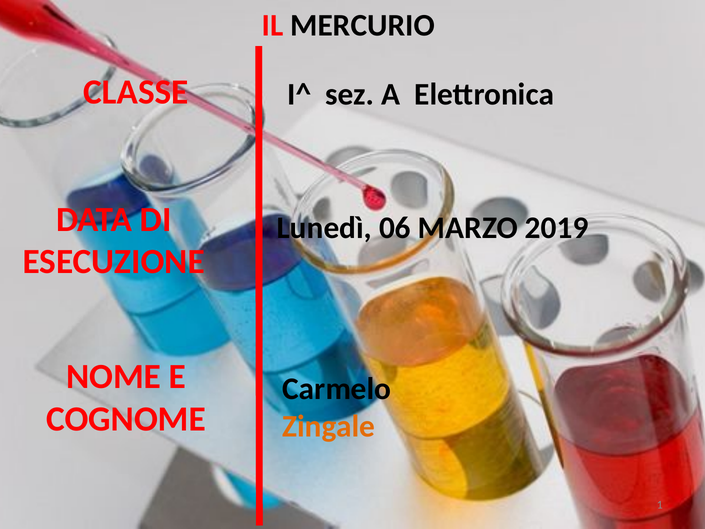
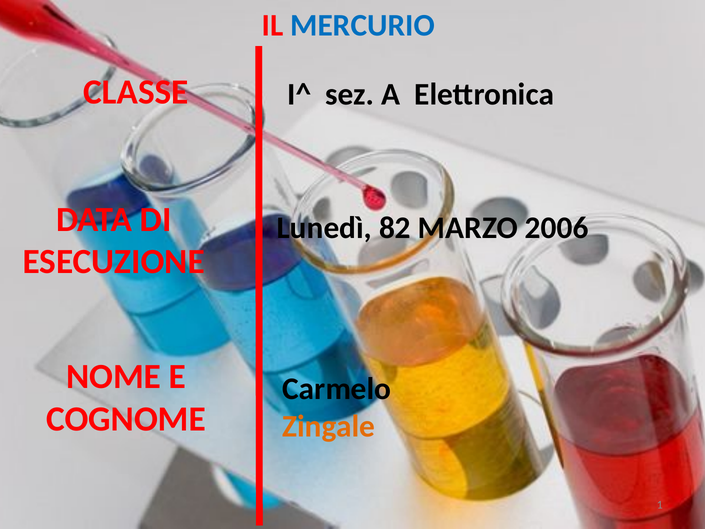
MERCURIO colour: black -> blue (363, 25)
06: 06 -> 82 (395, 228)
2019: 2019 -> 2006 (557, 228)
